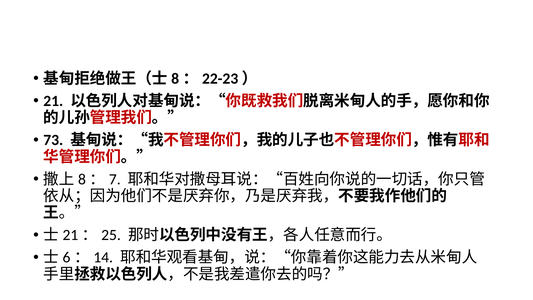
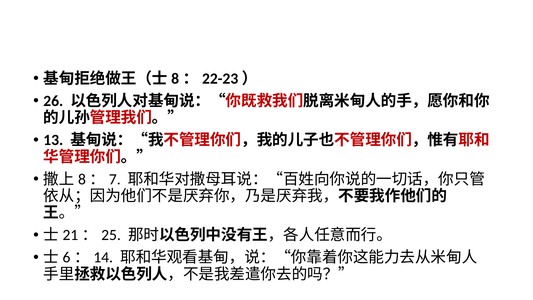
21: 21 -> 26 (53, 101)
73: 73 -> 13 (53, 140)
